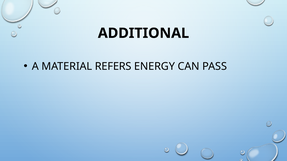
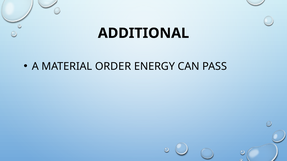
REFERS: REFERS -> ORDER (113, 67)
